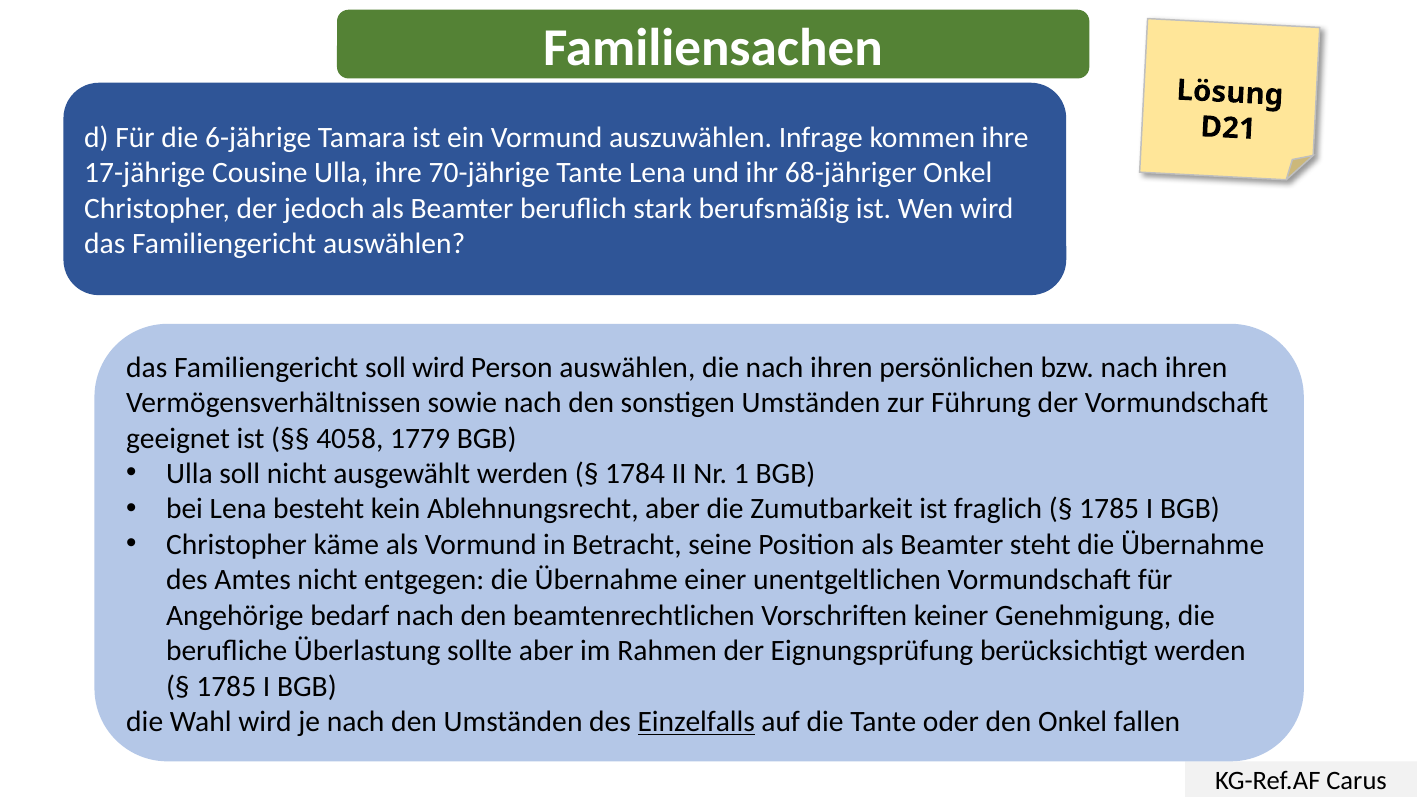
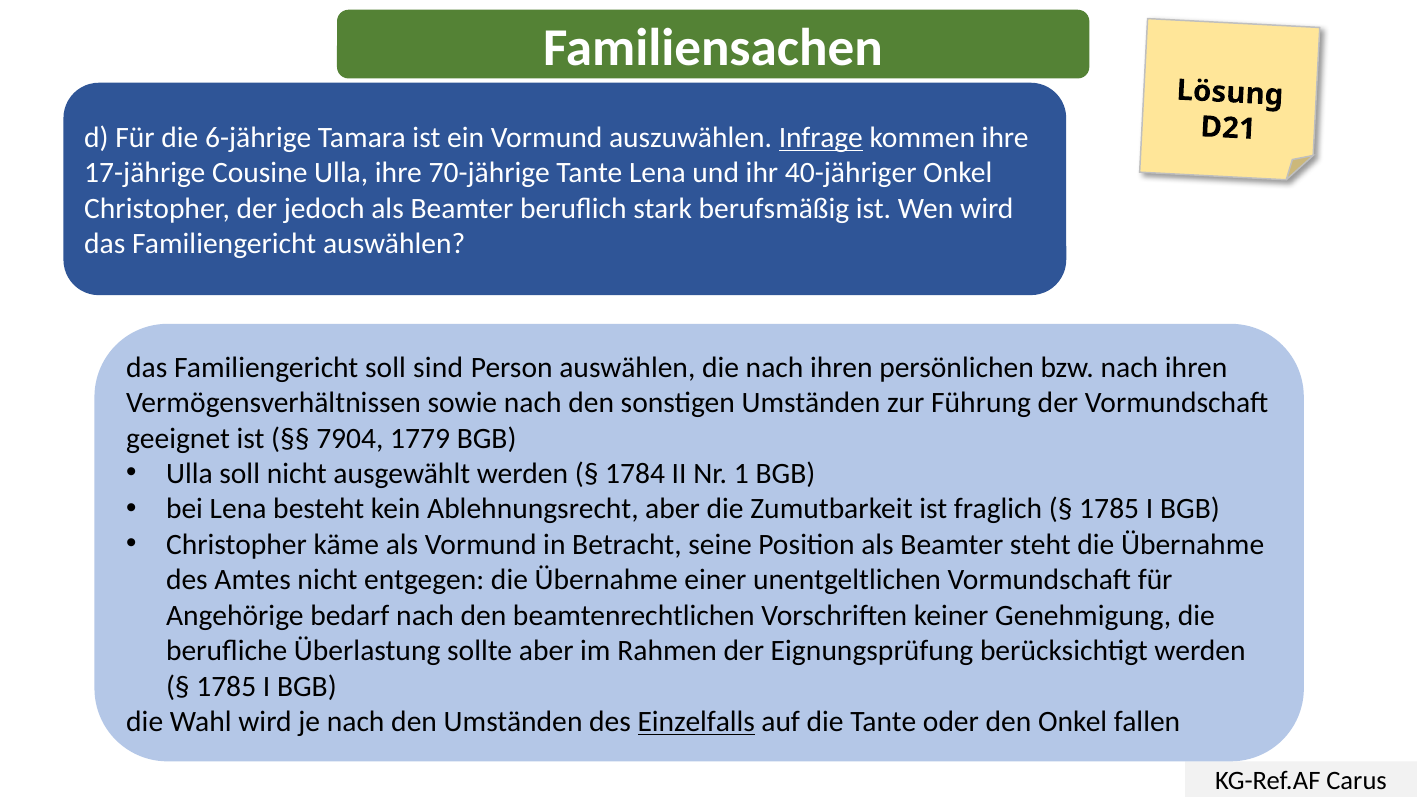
Infrage underline: none -> present (821, 138)
68-jähriger: 68-jähriger -> 40-jähriger (851, 173)
soll wird: wird -> sind (438, 367)
4058: 4058 -> 7904 (350, 438)
